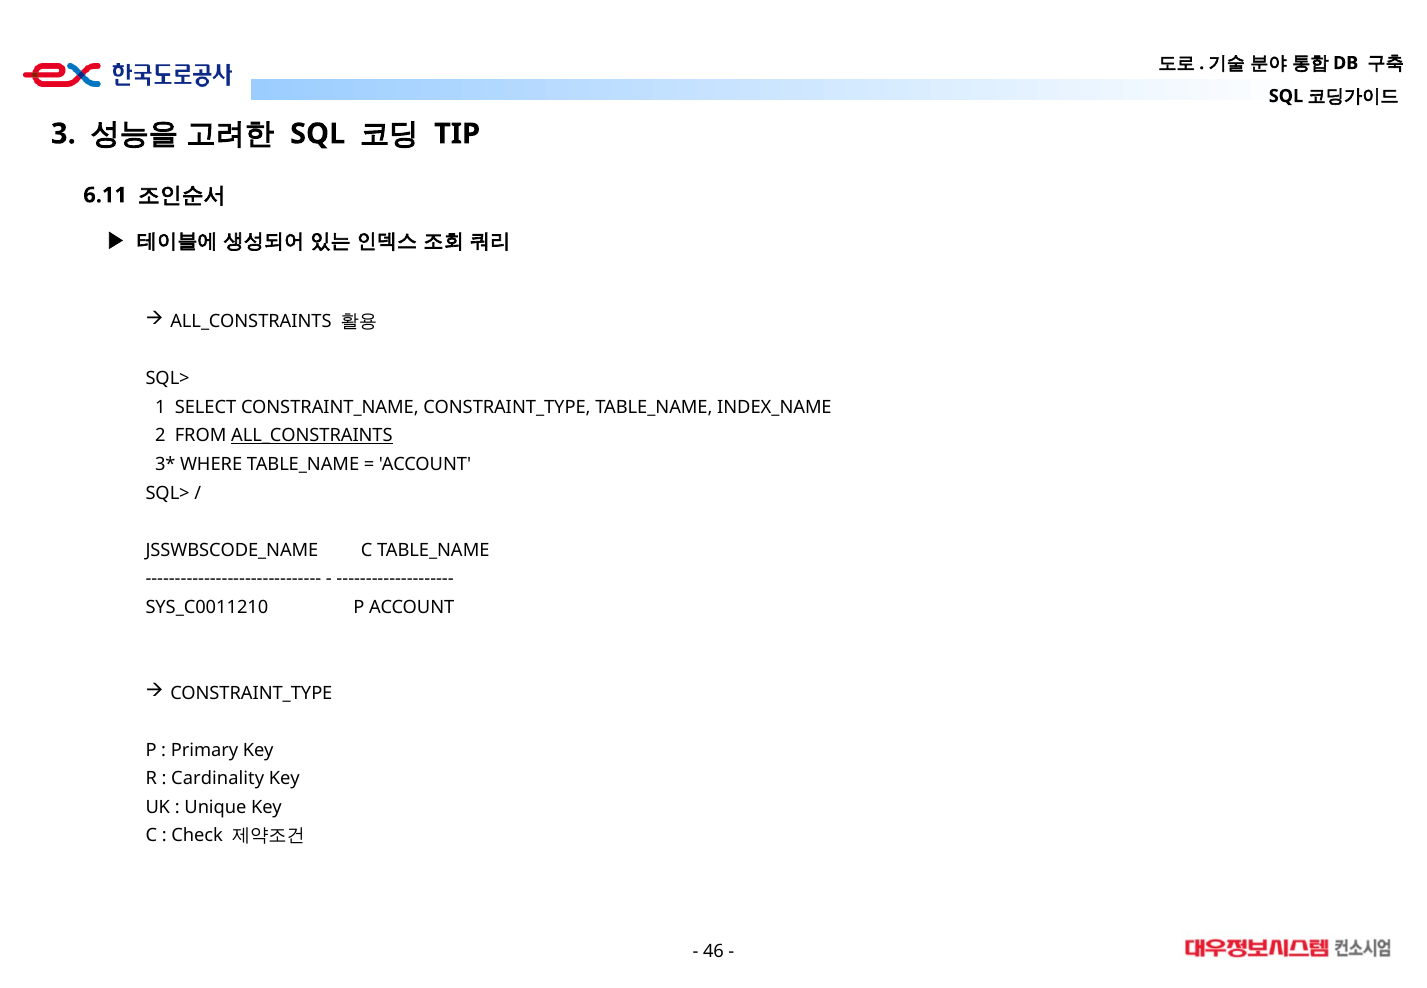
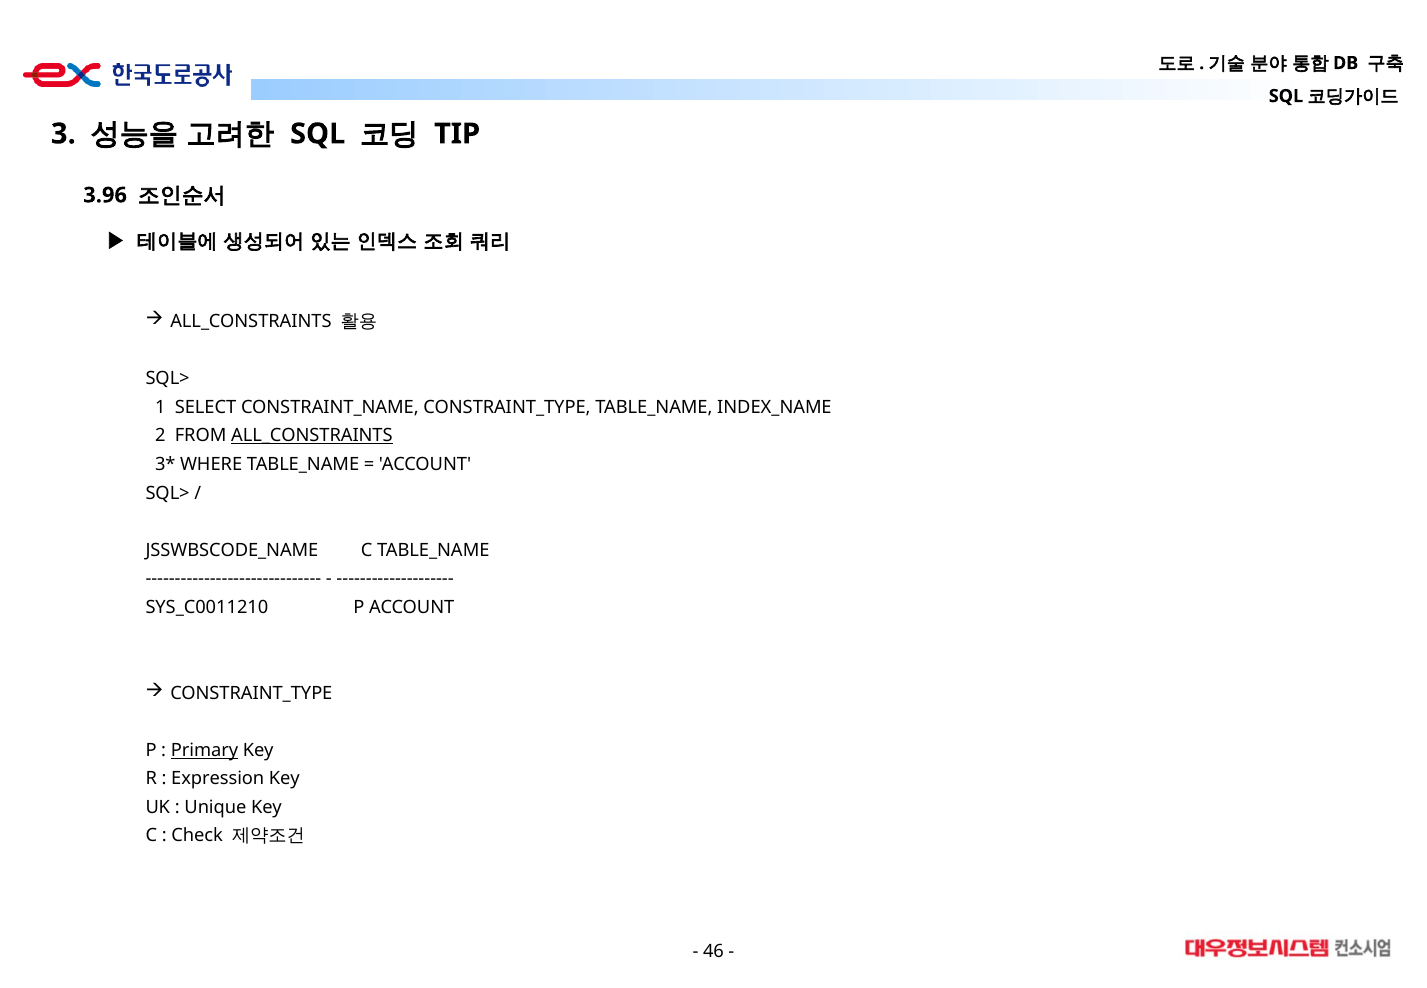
6.11: 6.11 -> 3.96 (105, 195)
Primary underline: none -> present (204, 750)
Cardinality: Cardinality -> Expression (218, 779)
